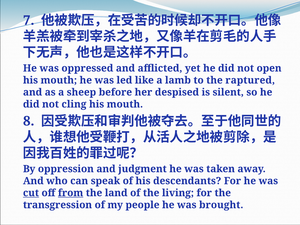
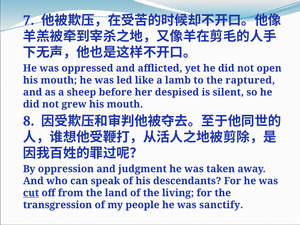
cling: cling -> grew (74, 104)
from underline: present -> none (71, 193)
brought: brought -> sanctify (221, 205)
